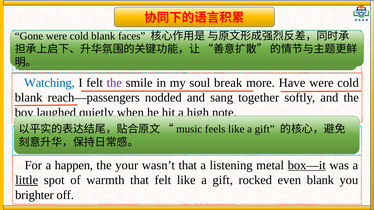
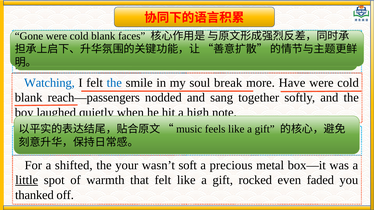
the colour: purple -> blue (114, 83)
happen: happen -> shifted (74, 165)
wasn’t that: that -> soft (188, 165)
listening: listening -> precious (231, 165)
box—it underline: present -> none (307, 165)
even blank: blank -> faded (320, 180)
brighter: brighter -> thanked (34, 195)
